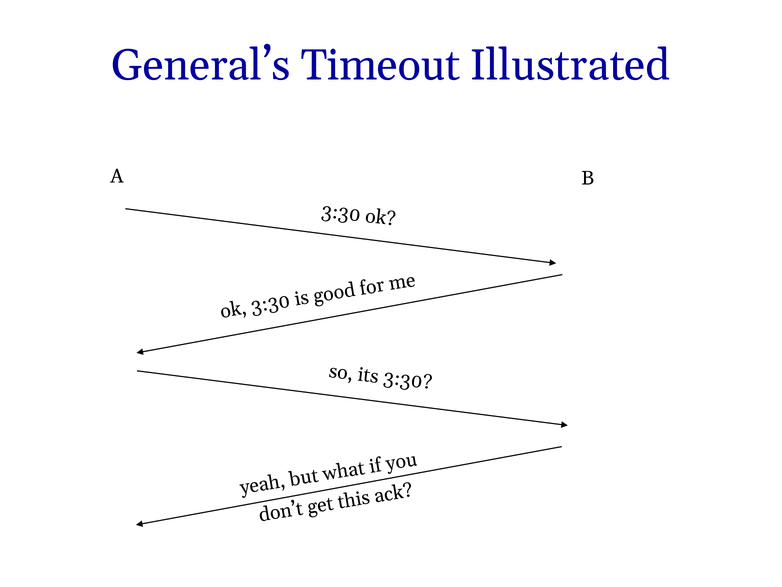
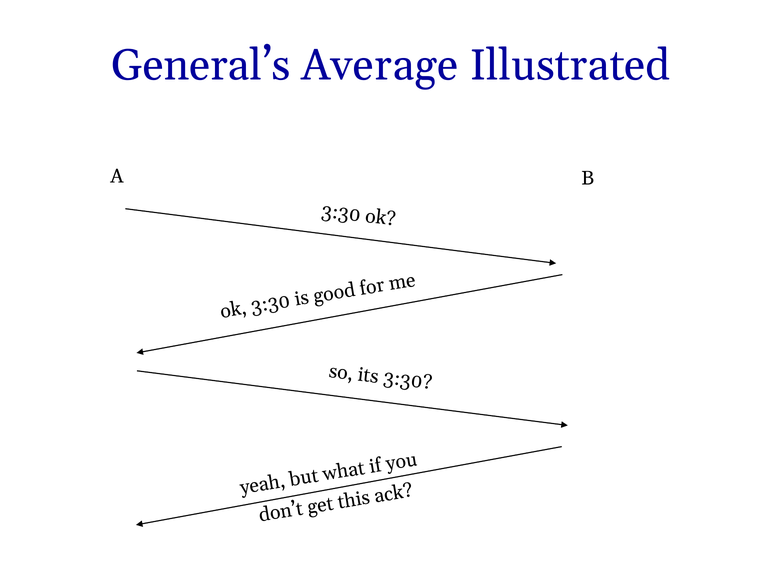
Timeout: Timeout -> Average (380, 65)
